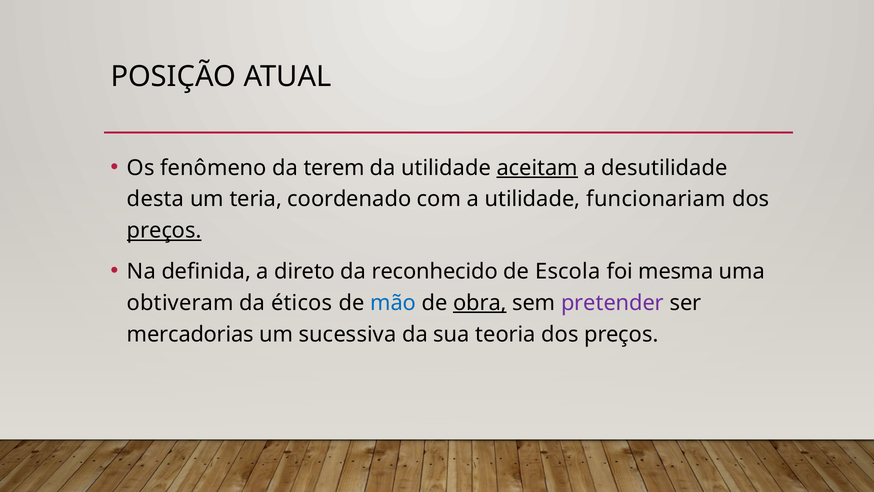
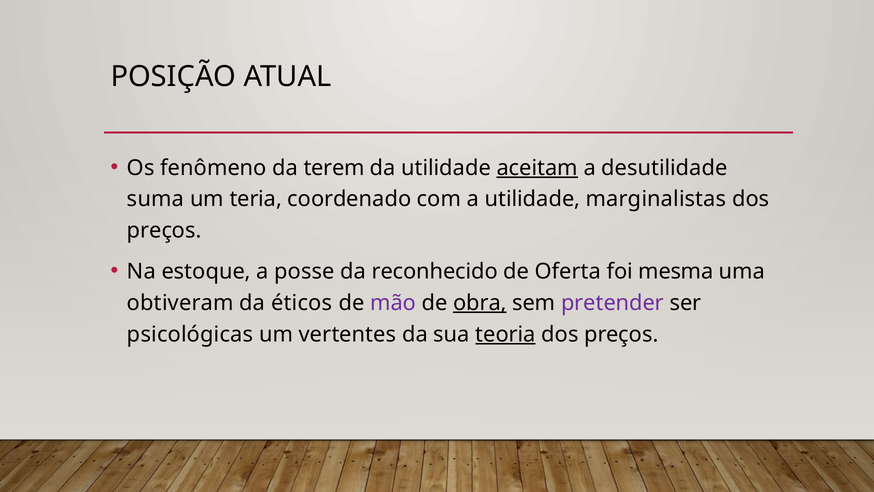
desta: desta -> suma (156, 199)
funcionariam: funcionariam -> marginalistas (656, 199)
preços underline: present -> none (164, 231)
definida: definida -> estoque (206, 271)
direto: direto -> posse (305, 271)
Escola: Escola -> Oferta (568, 271)
mão colour: blue -> purple (393, 303)
mercadorias: mercadorias -> psicológicas (190, 334)
sucessiva: sucessiva -> vertentes (348, 334)
teoria underline: none -> present (505, 334)
